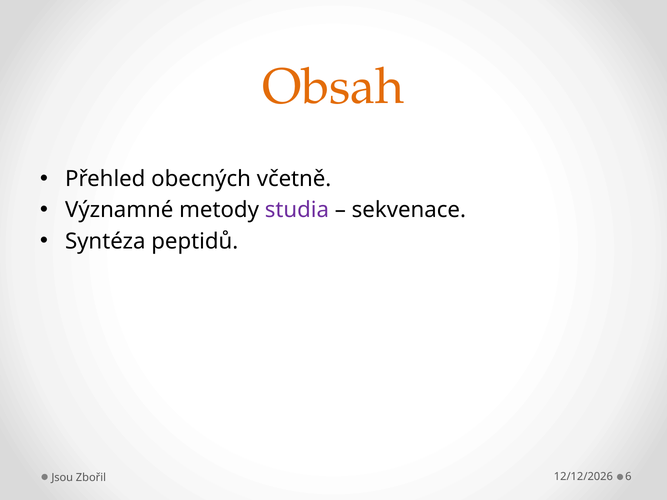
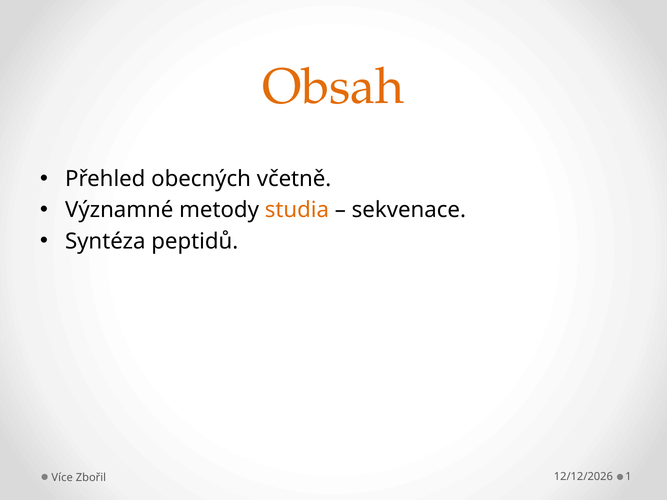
studia colour: purple -> orange (297, 210)
Jsou: Jsou -> Více (62, 478)
6: 6 -> 1 (628, 477)
